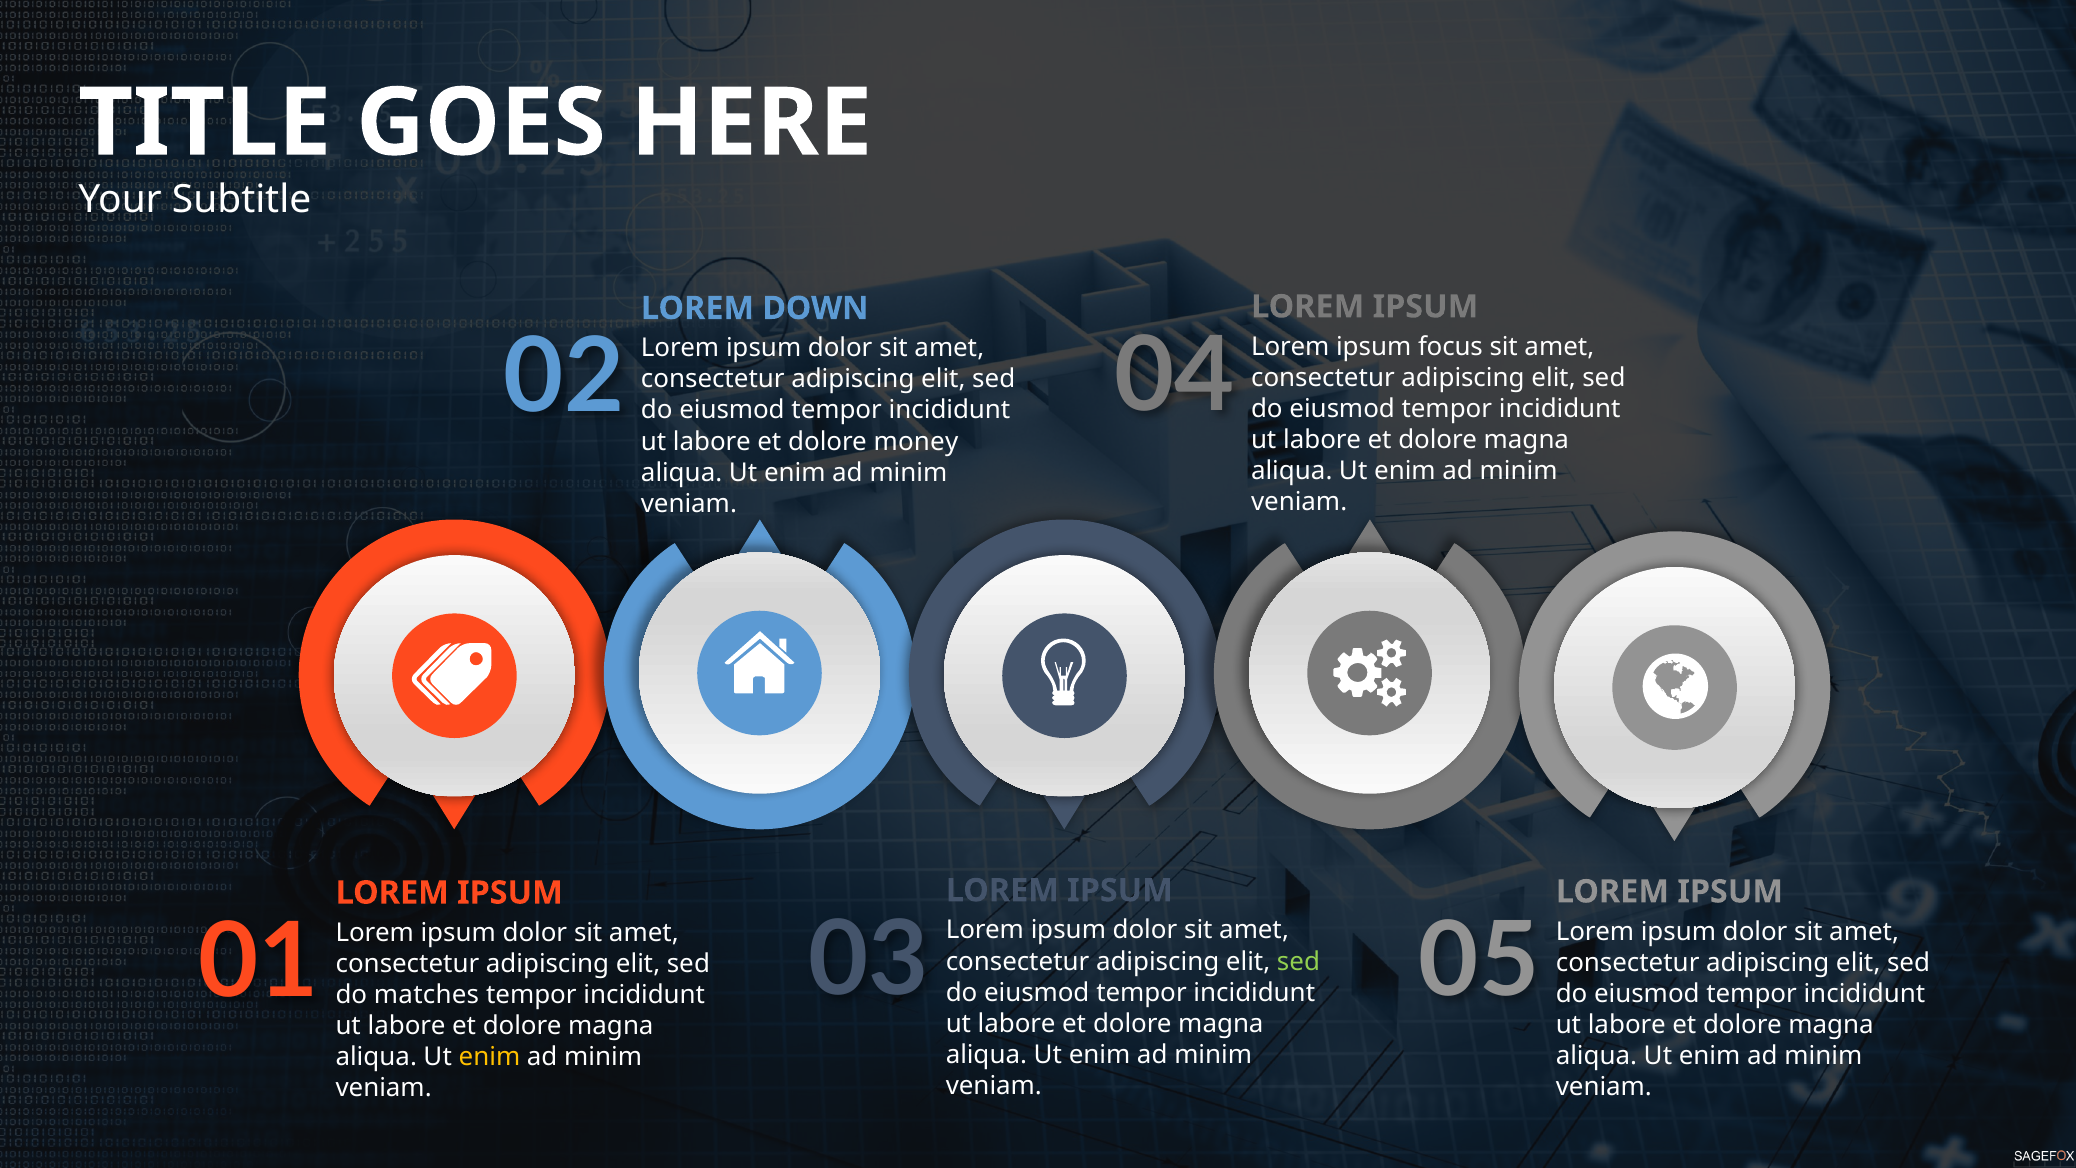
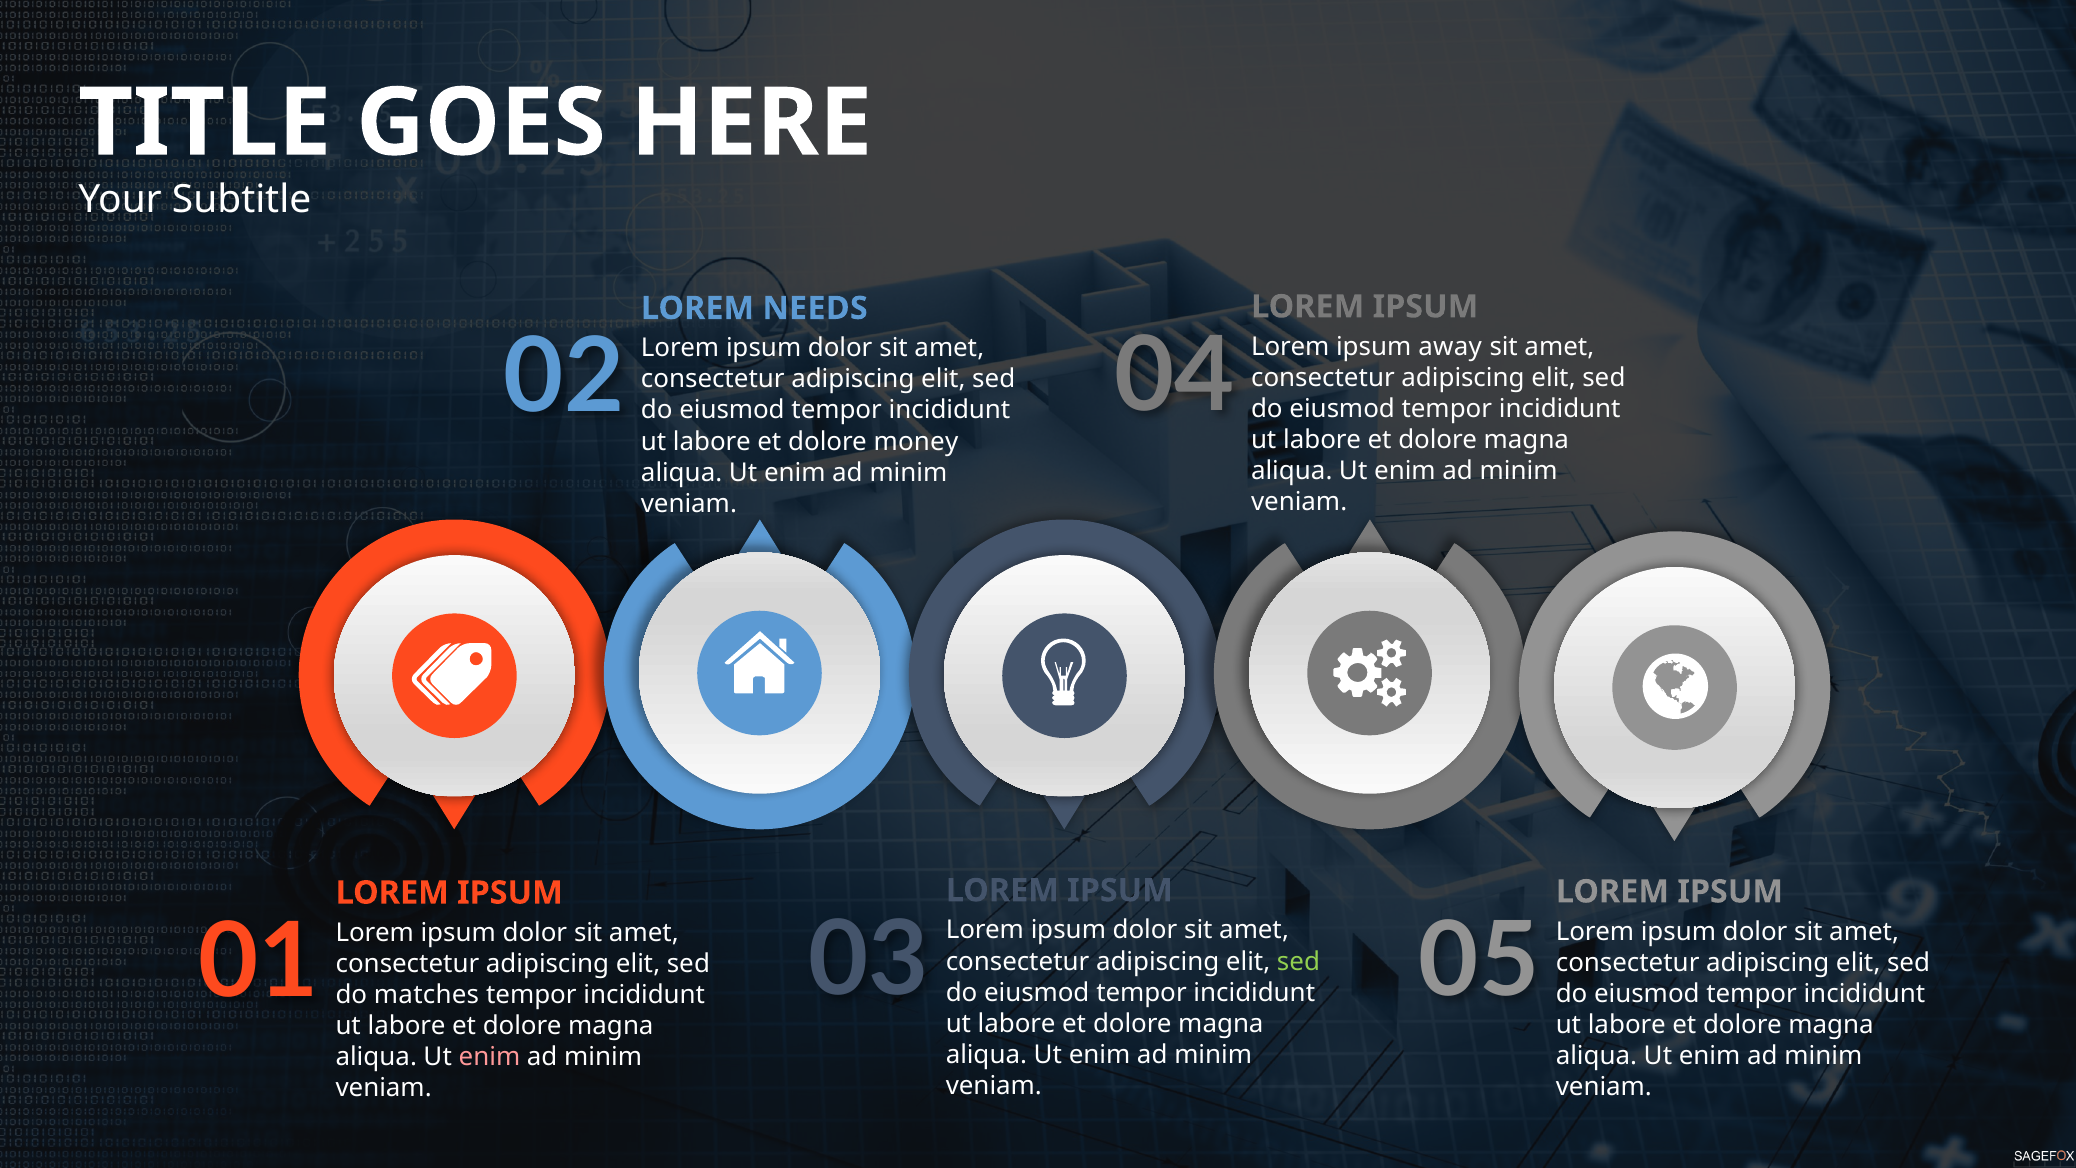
DOWN: DOWN -> NEEDS (815, 308)
focus: focus -> away (1450, 346)
enim colour: yellow -> pink (489, 1057)
